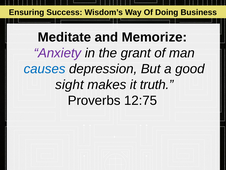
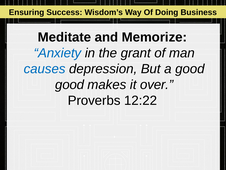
Anxiety colour: purple -> blue (57, 53)
sight: sight -> good (70, 84)
truth: truth -> over (157, 84)
12:75: 12:75 -> 12:22 (141, 100)
